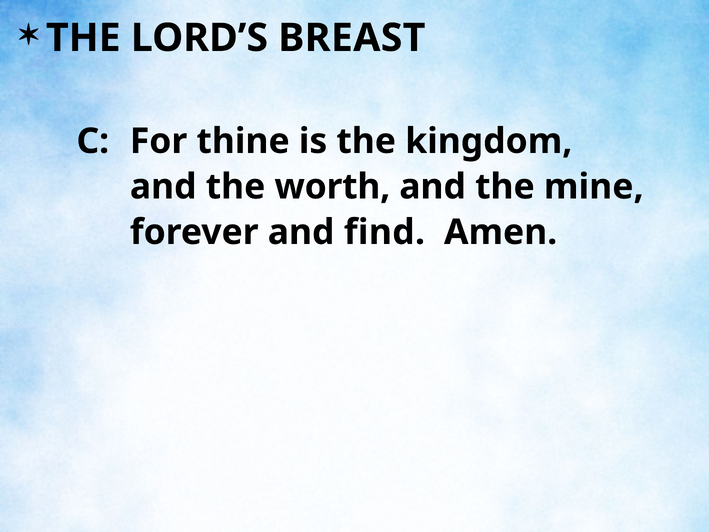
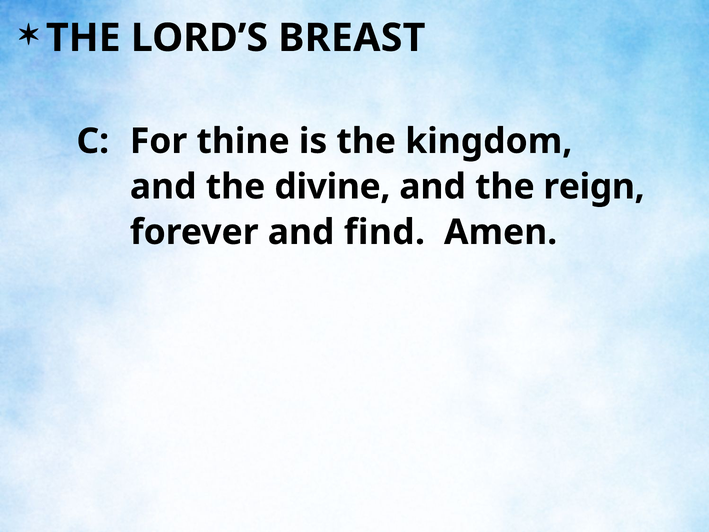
worth: worth -> divine (332, 187)
mine: mine -> reign (594, 187)
